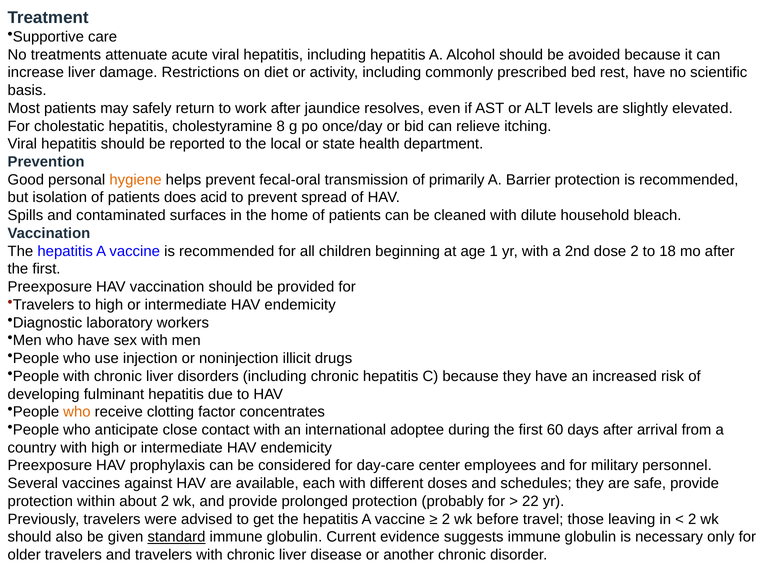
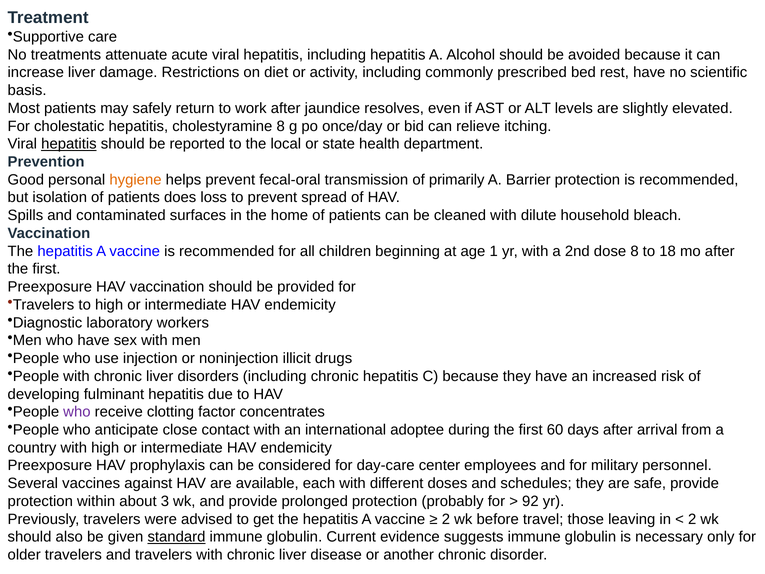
hepatitis underline: none -> present (69, 144)
acid: acid -> loss (214, 197)
dose 2: 2 -> 8 (635, 251)
who colour: orange -> purple (77, 412)
about 2: 2 -> 3 (165, 501)
22: 22 -> 92 (530, 501)
